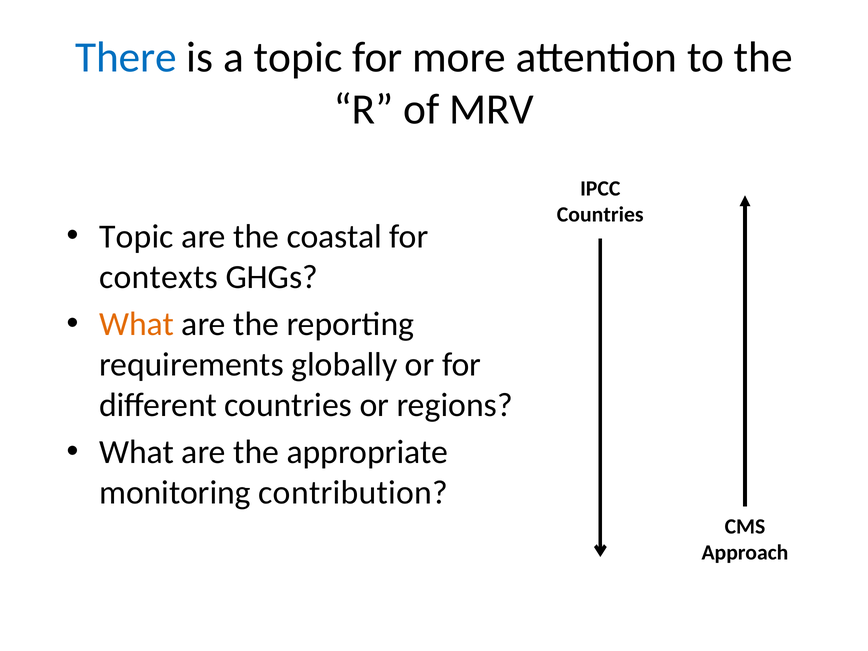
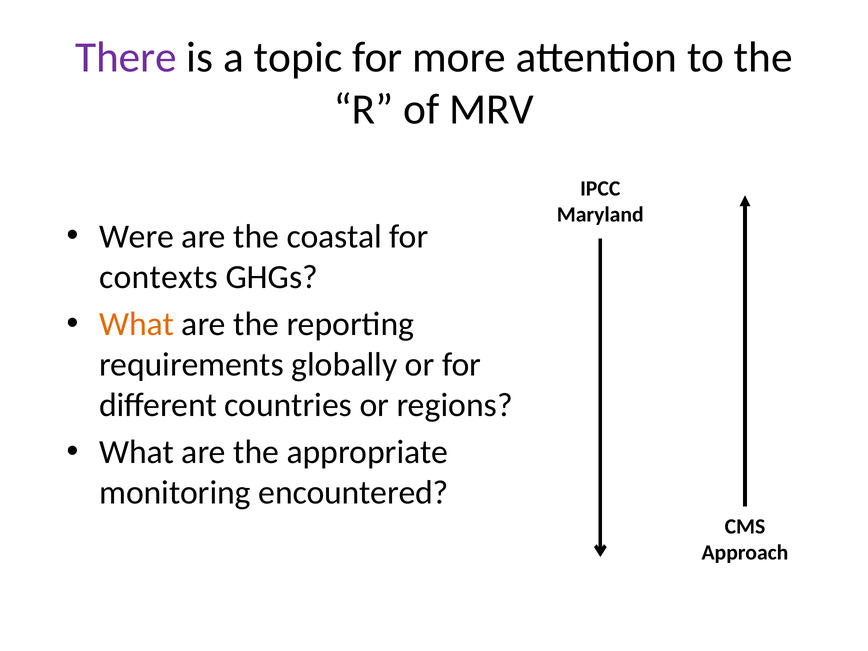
There colour: blue -> purple (126, 57)
Countries: Countries -> Maryland (600, 214)
Topic: Topic -> Were (137, 237)
contribution: contribution -> encountered (353, 493)
